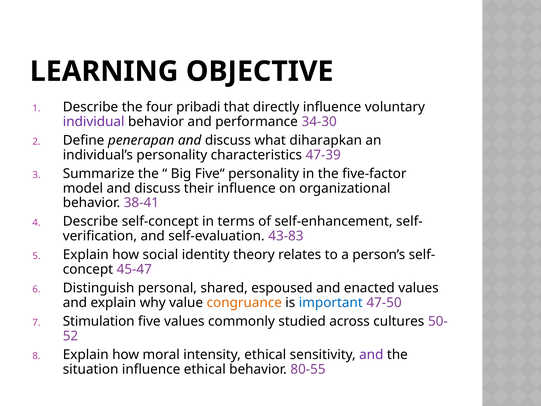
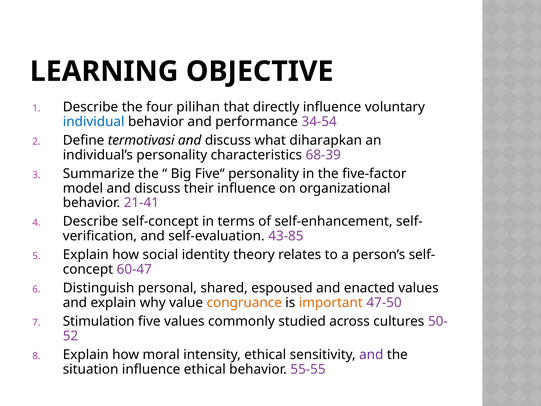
pribadi: pribadi -> pilihan (198, 107)
individual colour: purple -> blue (94, 122)
34-30: 34-30 -> 34-54 (319, 122)
penerapan: penerapan -> termotivasi (141, 140)
47-39: 47-39 -> 68-39 (323, 155)
38-41: 38-41 -> 21-41 (141, 203)
43-83: 43-83 -> 43-85 (286, 236)
45-47: 45-47 -> 60-47 (134, 269)
important colour: blue -> orange (331, 303)
80-55: 80-55 -> 55-55 (308, 369)
